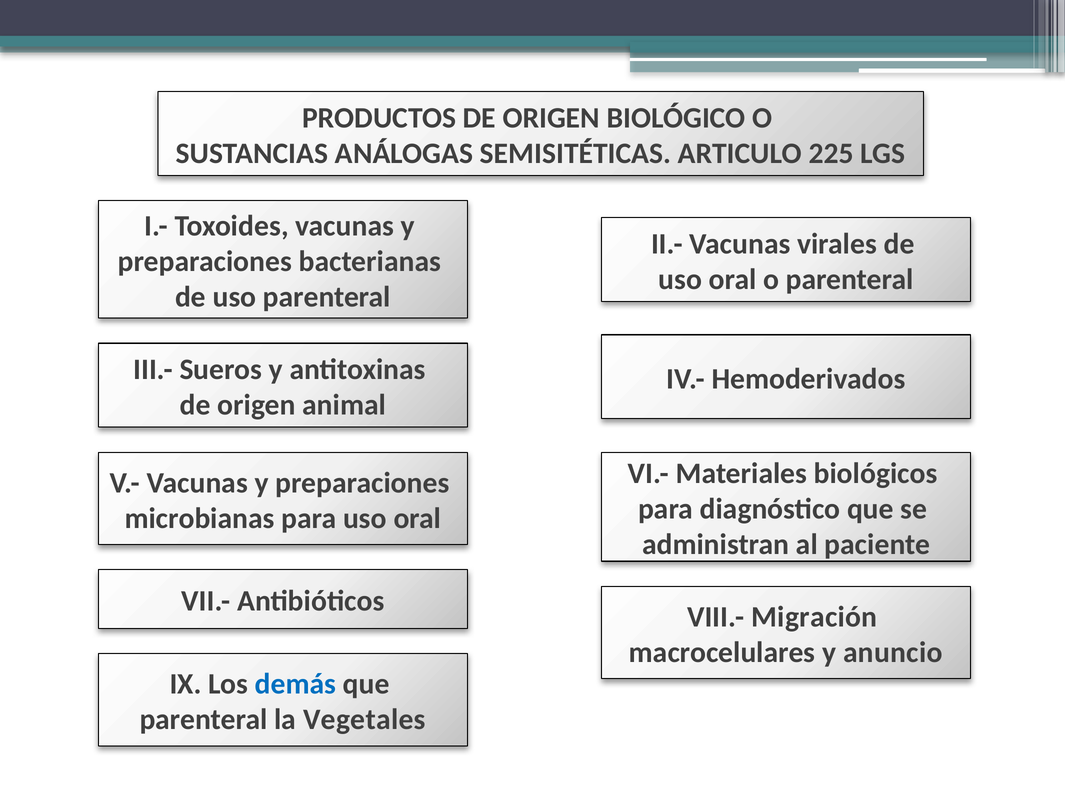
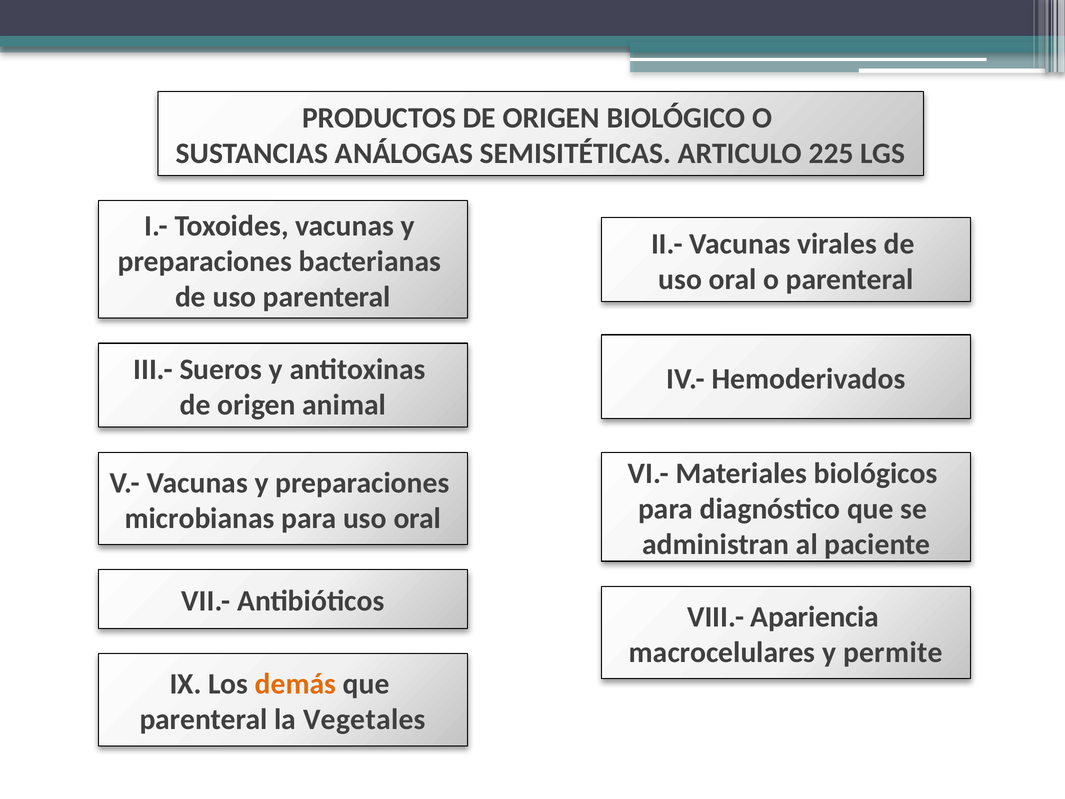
Migración: Migración -> Apariencia (815, 617)
anuncio: anuncio -> permite (893, 652)
demás colour: blue -> orange (295, 684)
